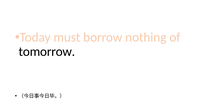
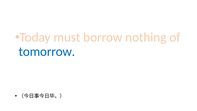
tomorrow colour: black -> blue (47, 51)
